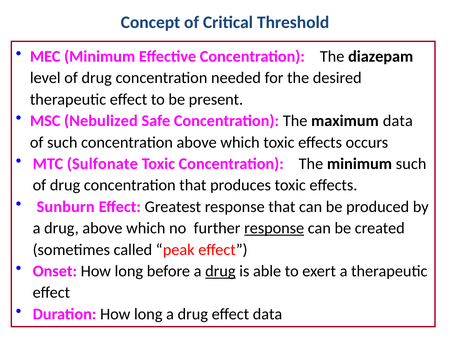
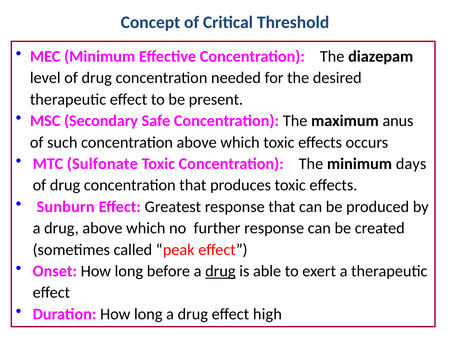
Nebulized: Nebulized -> Secondary (101, 121)
maximum data: data -> anus (398, 121)
minimum such: such -> days (411, 164)
response underline: present -> none (274, 228)
effect data: data -> high (267, 314)
